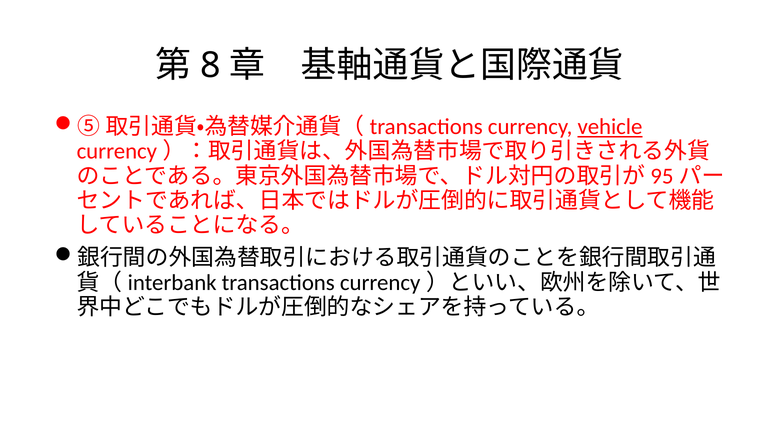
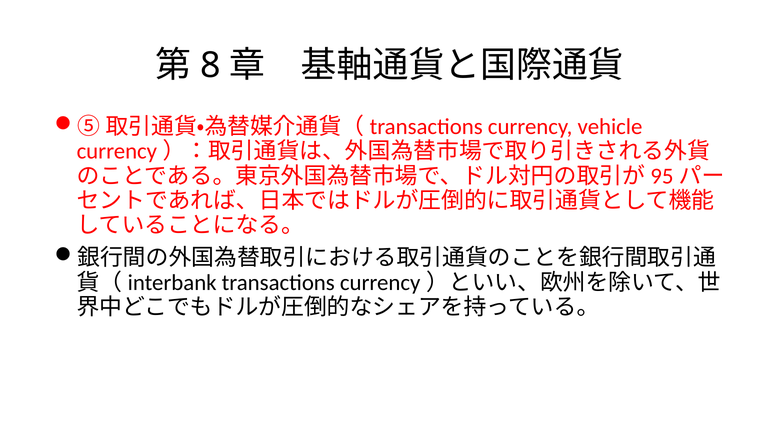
vehicle underline: present -> none (610, 127)
